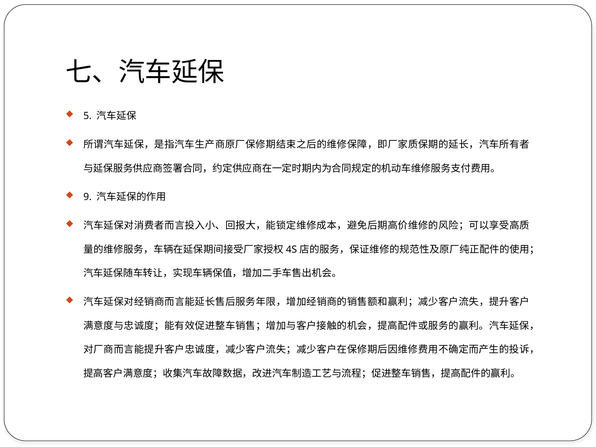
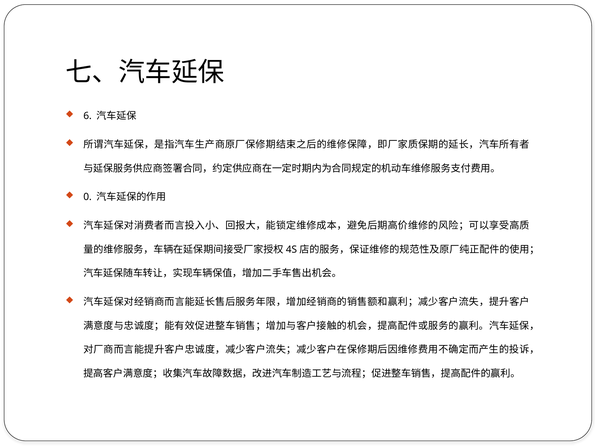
5: 5 -> 6 (88, 116)
9: 9 -> 0 (88, 197)
